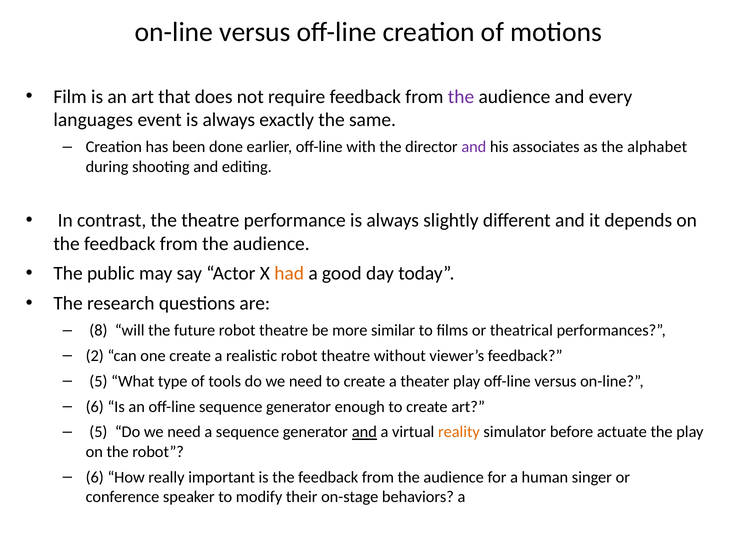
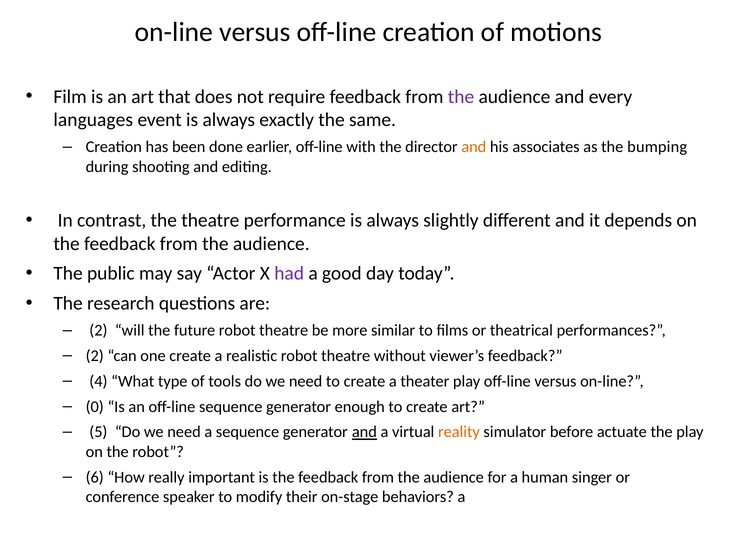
and colour: purple -> orange (474, 147)
alphabet: alphabet -> bumping (657, 147)
had colour: orange -> purple (289, 273)
8: 8 -> 2 (98, 330)
5: 5 -> 4 (98, 381)
6: 6 -> 0 (95, 406)
